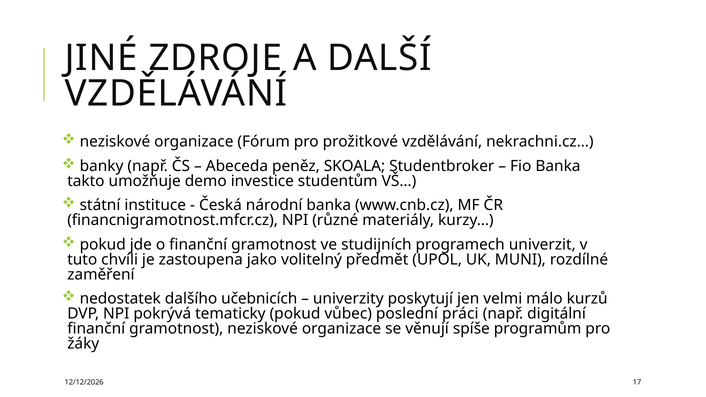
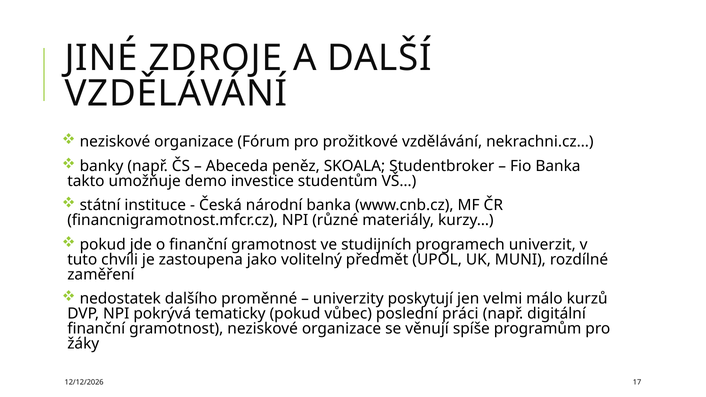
učebnicích: učebnicích -> proměnné (259, 299)
